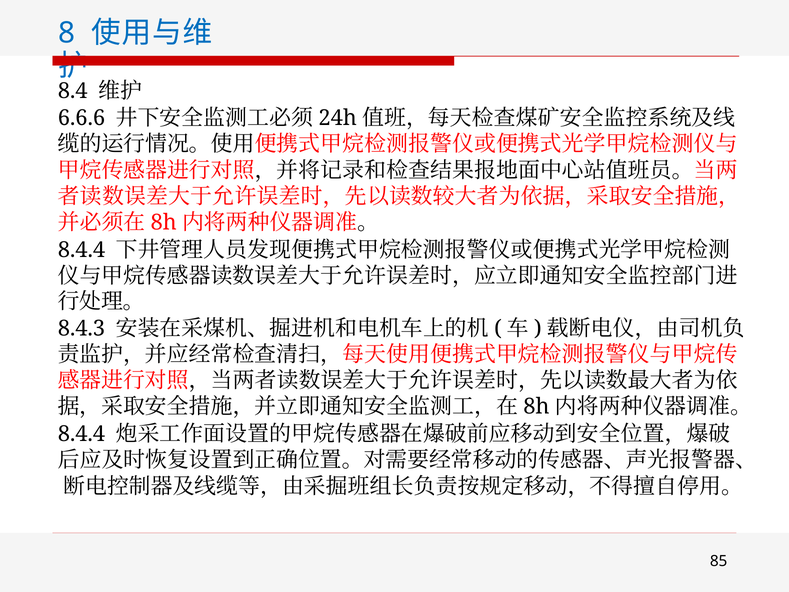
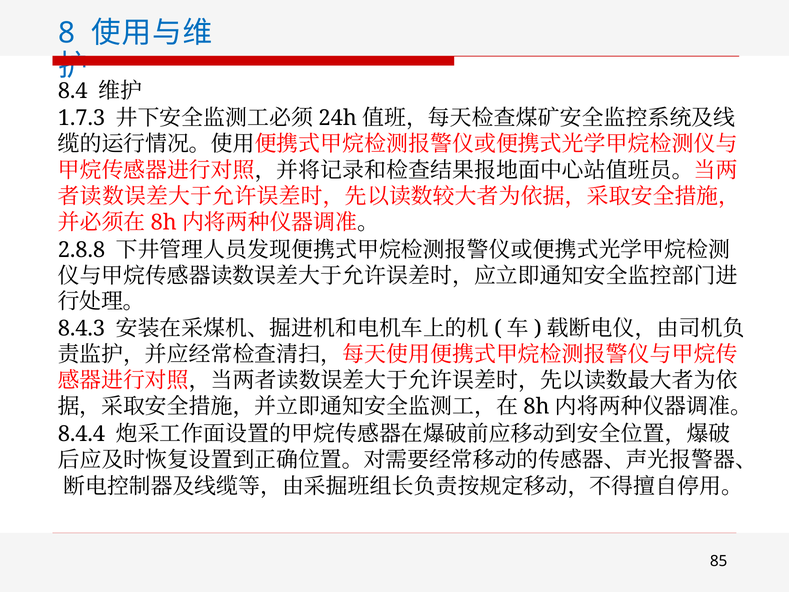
6.6.6: 6.6.6 -> 1.7.3 (81, 118)
8.4.4: 8.4.4 -> 2.8.8 (81, 250)
